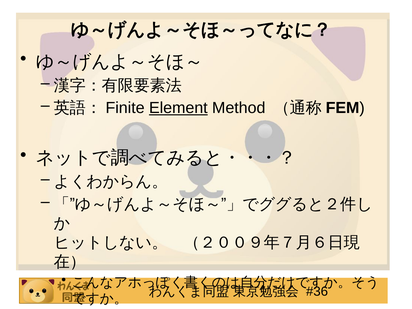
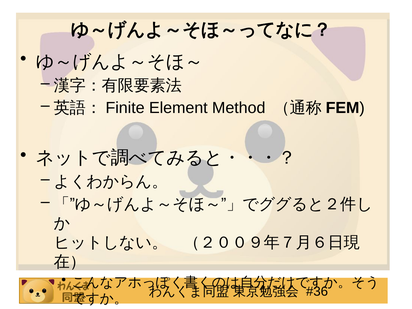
Element underline: present -> none (178, 108)
